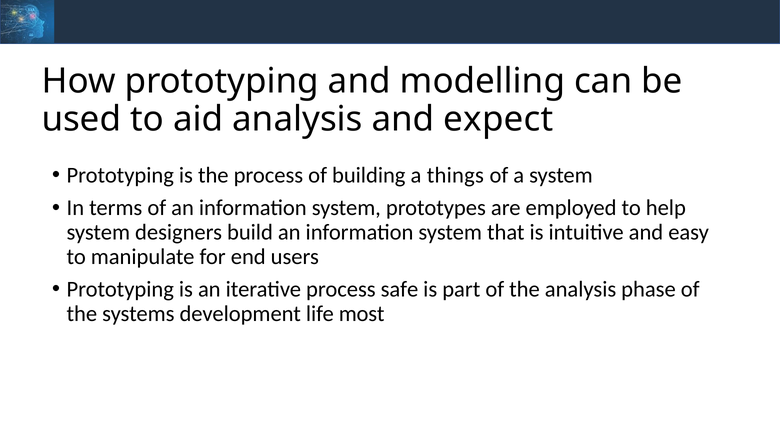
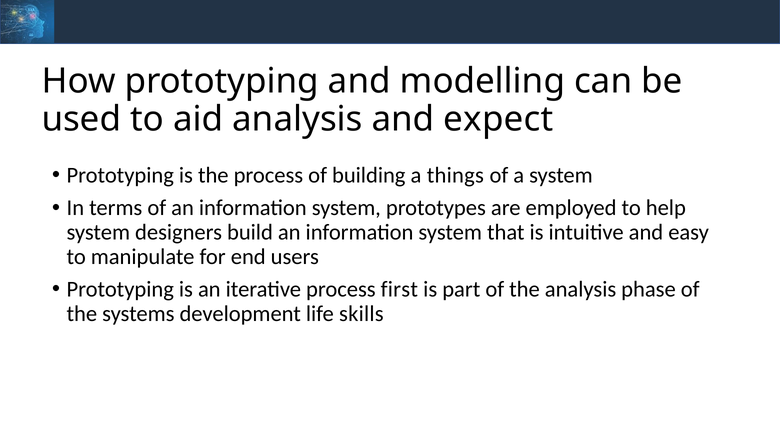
safe: safe -> first (399, 289)
most: most -> skills (361, 313)
